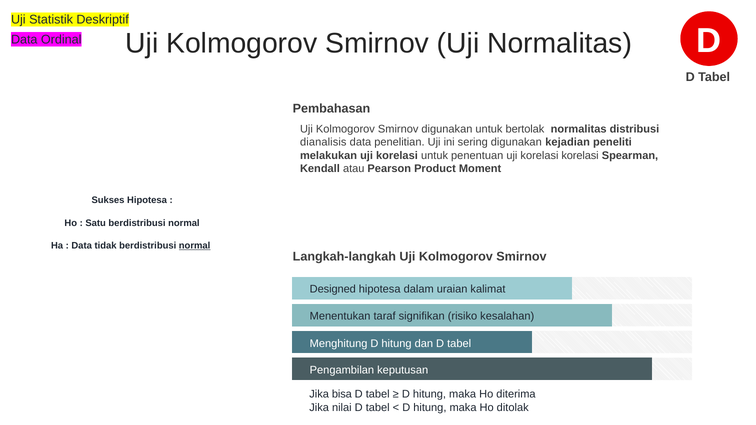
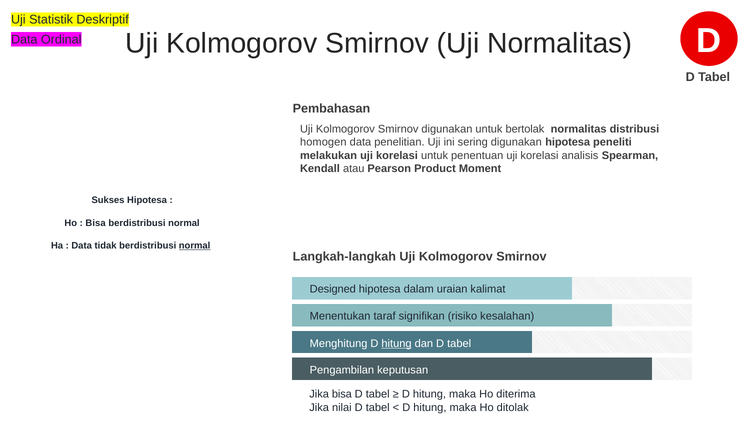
dianalisis: dianalisis -> homogen (323, 142)
digunakan kejadian: kejadian -> hipotesa (568, 142)
korelasi korelasi: korelasi -> analisis (580, 156)
Satu: Satu -> Bisa (96, 223)
hitung underline: none -> present (397, 344)
